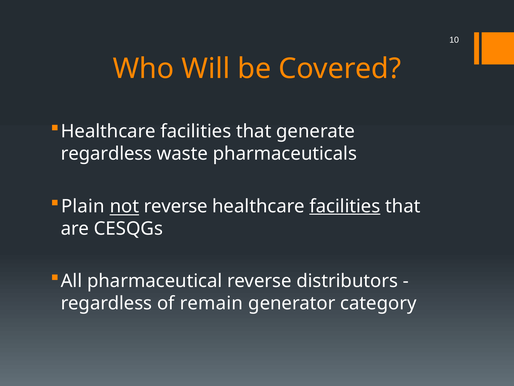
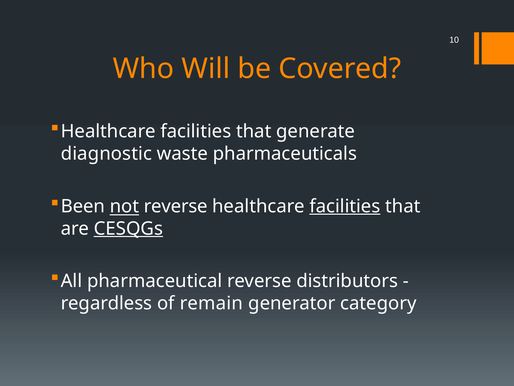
regardless: regardless -> diagnostic (106, 153)
Plain: Plain -> Been (83, 206)
CESQGs underline: none -> present (128, 228)
